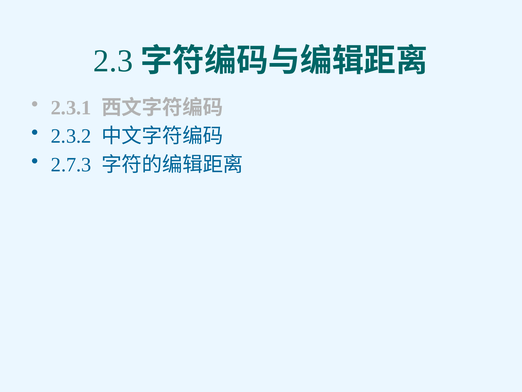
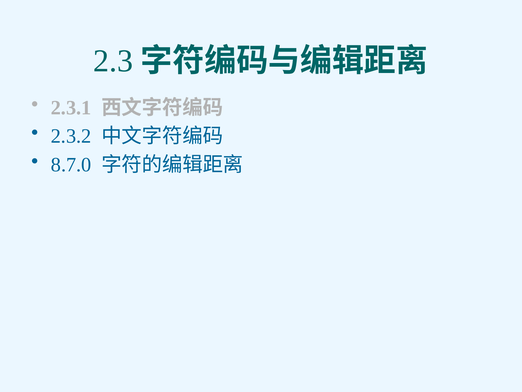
2.7.3: 2.7.3 -> 8.7.0 (71, 164)
